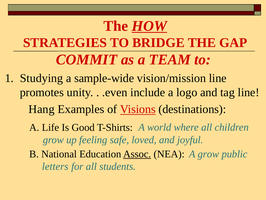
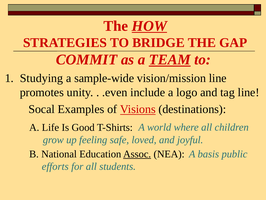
TEAM underline: none -> present (170, 60)
Hang: Hang -> Socal (42, 109)
A grow: grow -> basis (208, 154)
letters: letters -> efforts (55, 166)
